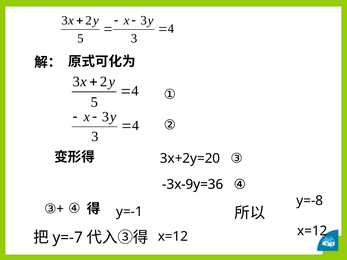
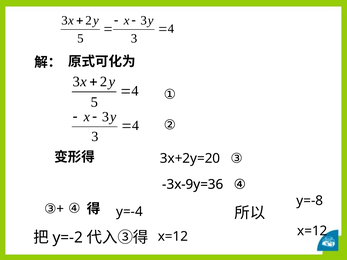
y=-1: y=-1 -> y=-4 (129, 212)
y=-7: y=-7 -> y=-2 (68, 238)
